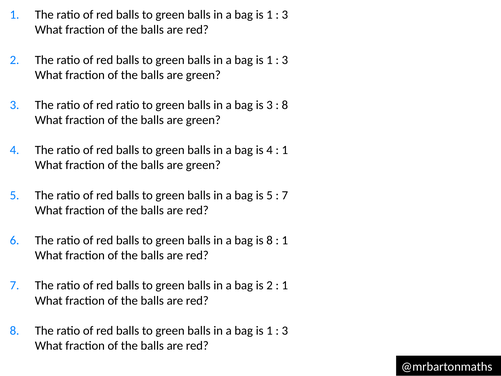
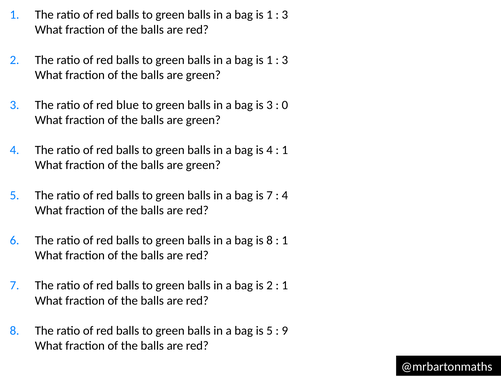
red ratio: ratio -> blue (128, 105)
8: 8 -> 0 (285, 105)
is 5: 5 -> 7 (270, 195)
7: 7 -> 4 (285, 195)
1: 1 -> 5 (270, 330)
3: 3 -> 9 (285, 330)
